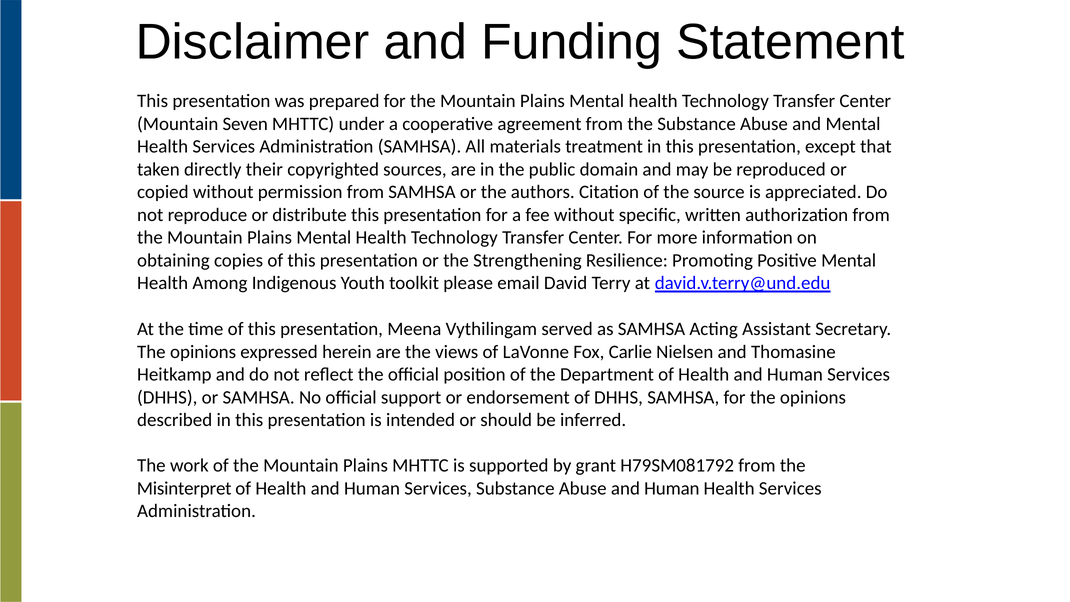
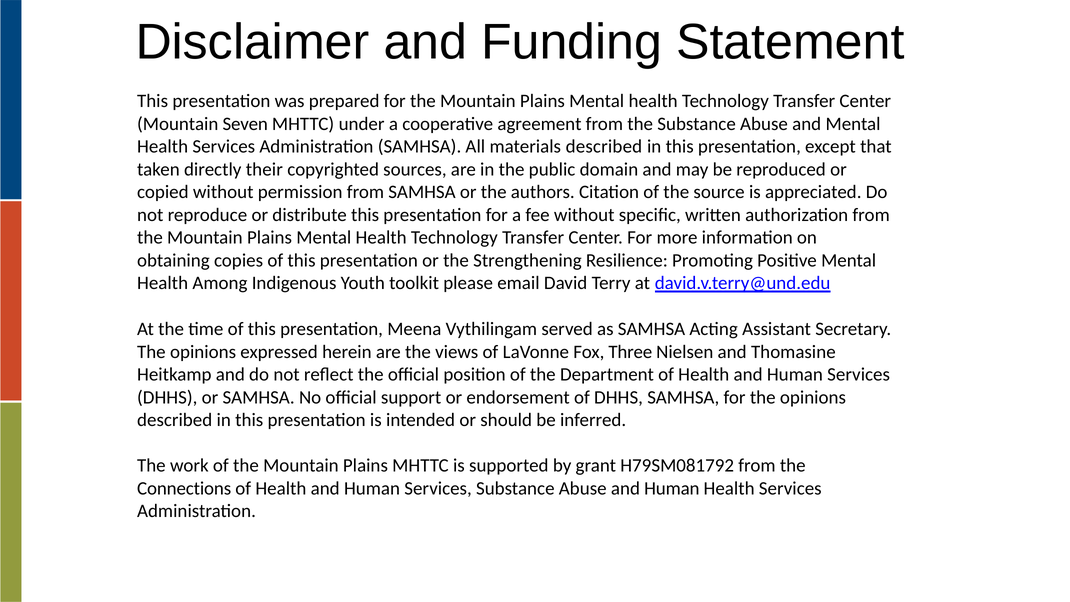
materials treatment: treatment -> described (604, 147)
Carlie: Carlie -> Three (630, 352)
Misinterpret: Misinterpret -> Connections (184, 488)
